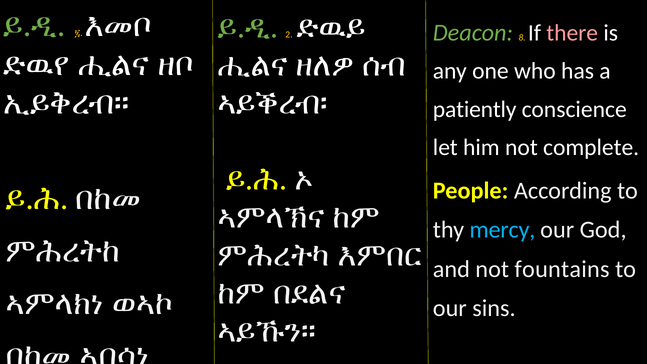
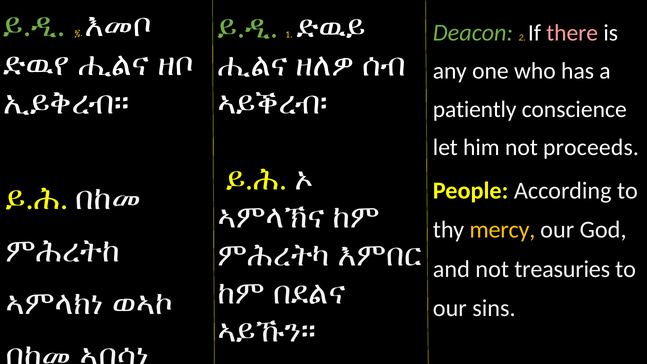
2: 2 -> 1 (289, 35)
8: 8 -> 2 (522, 37)
complete: complete -> proceeds (591, 147)
mercy colour: light blue -> yellow (502, 230)
fountains: fountains -> treasuries (562, 269)
